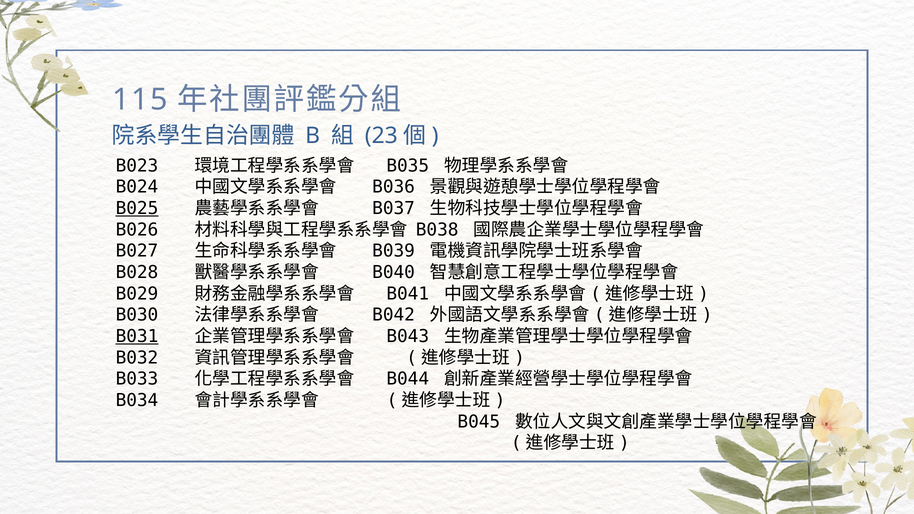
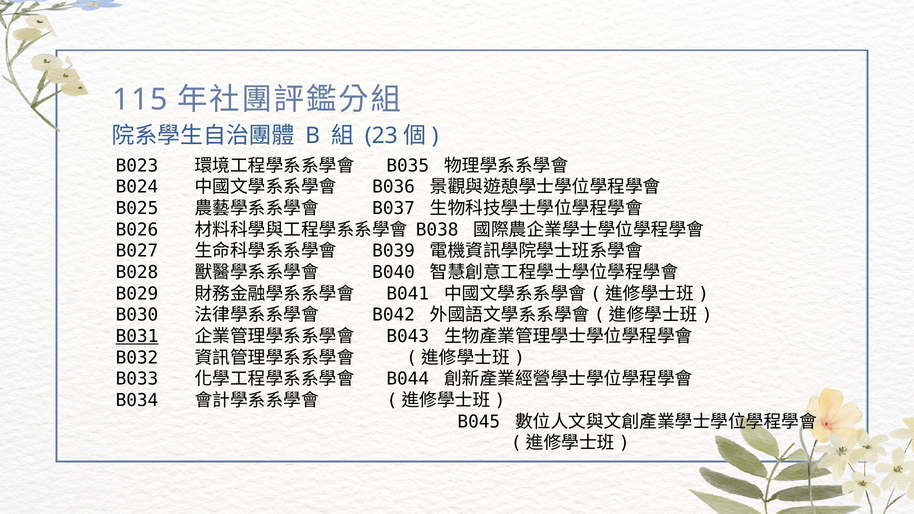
B025 underline: present -> none (137, 208)
